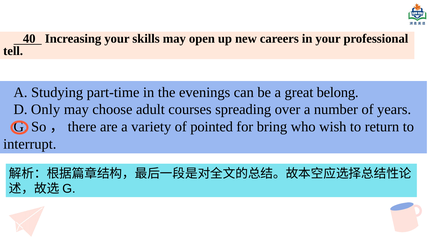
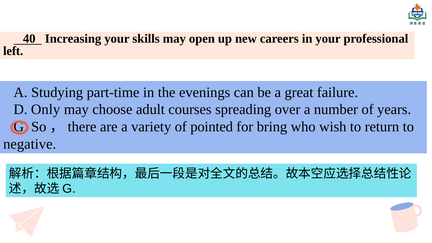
tell: tell -> left (13, 51)
belong: belong -> failure (338, 92)
interrupt: interrupt -> negative (30, 144)
